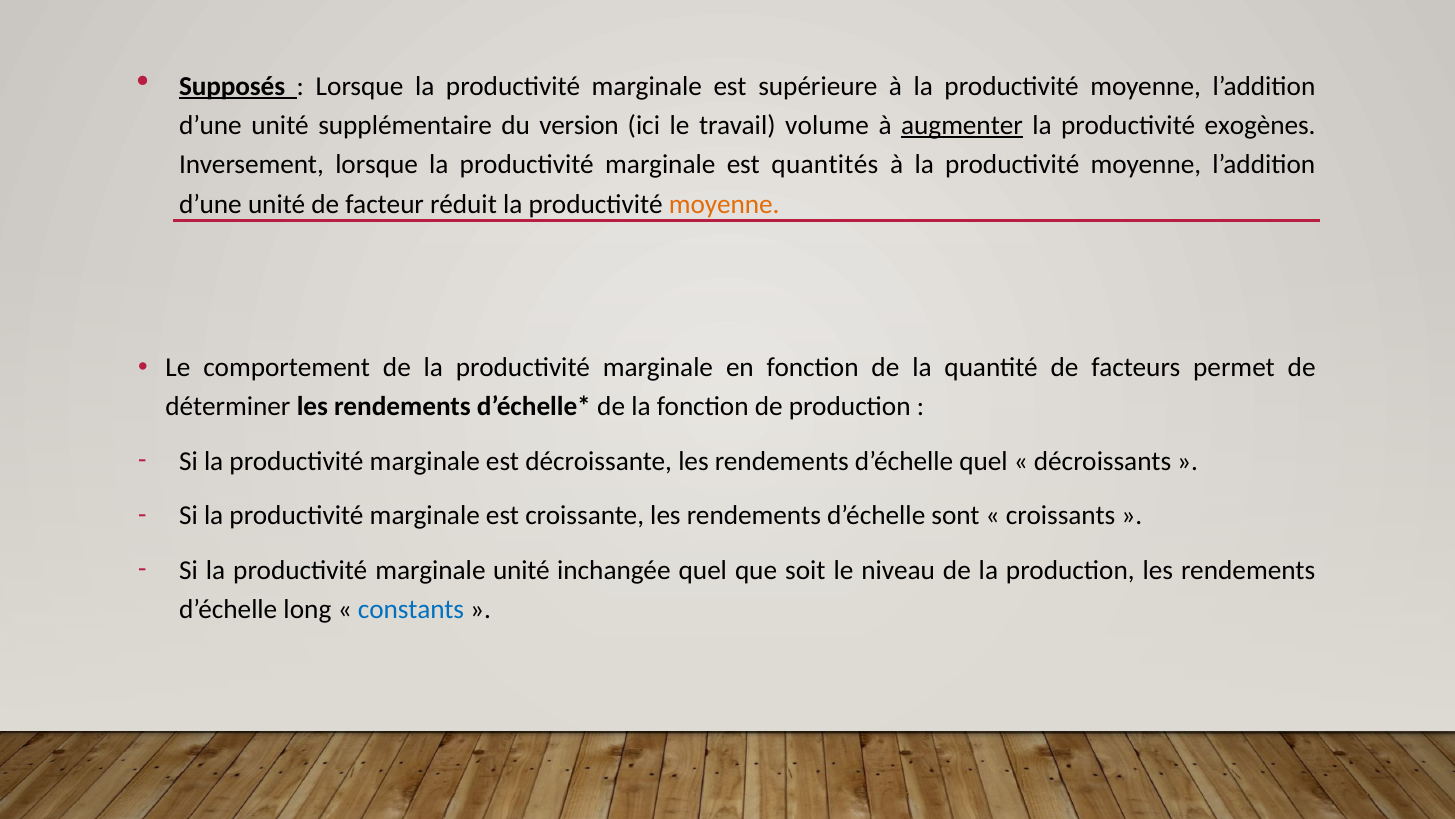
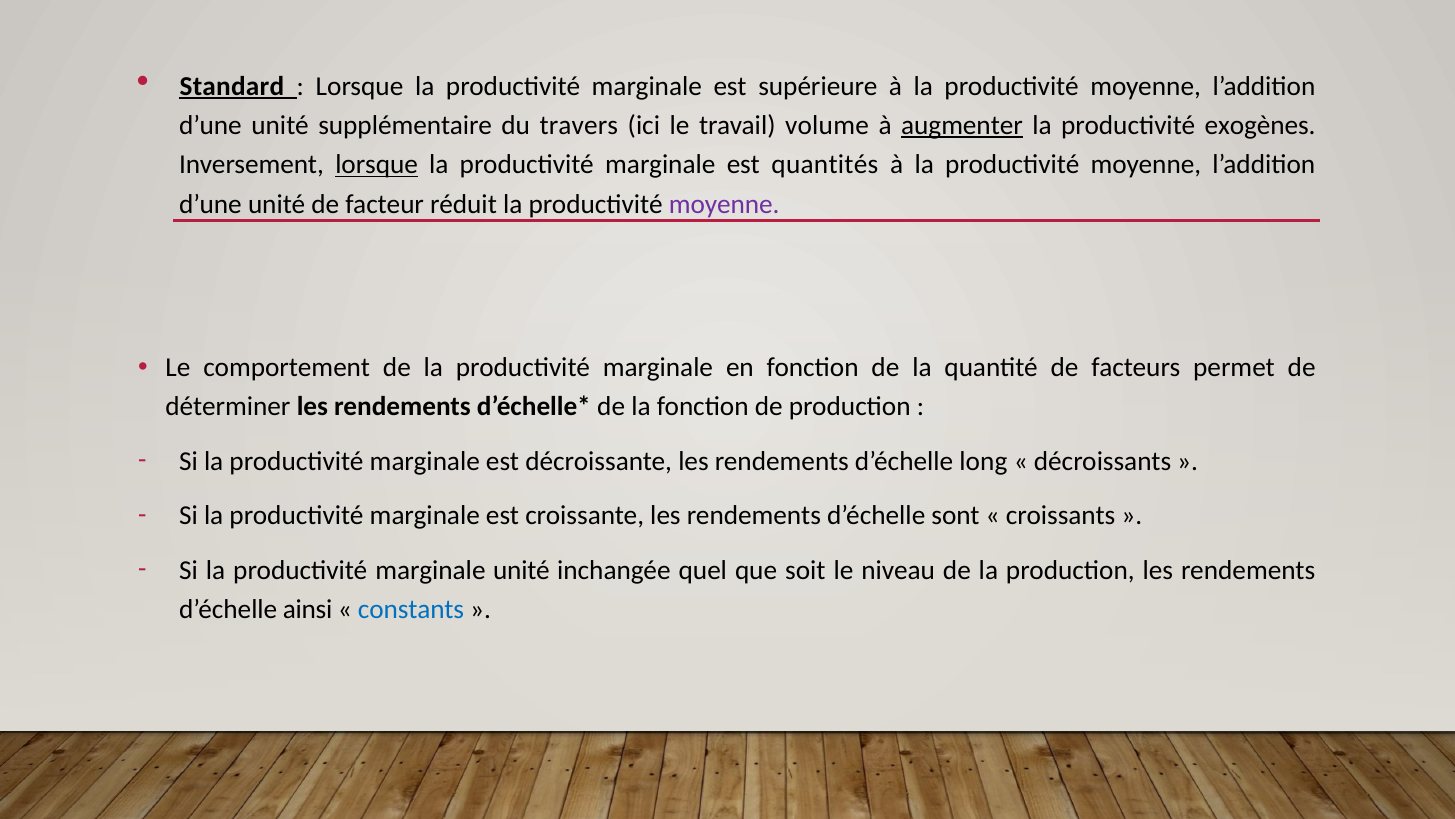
Supposés: Supposés -> Standard (232, 86)
version: version -> travers (579, 125)
lorsque underline: none -> present (377, 165)
moyenne colour: orange -> purple (724, 204)
d’échelle quel: quel -> long (983, 461)
long: long -> ainsi (308, 609)
